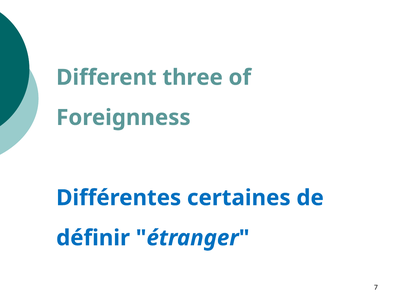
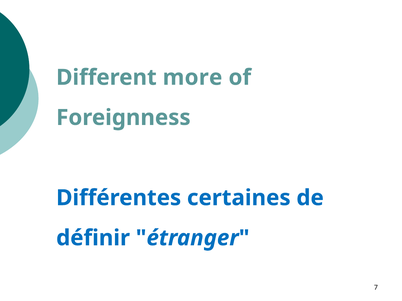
three: three -> more (192, 78)
